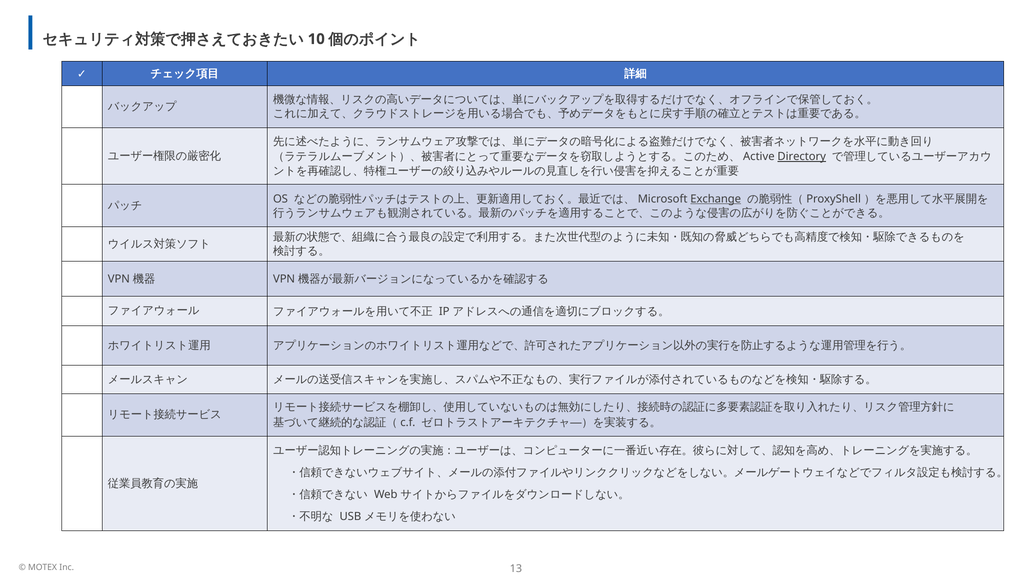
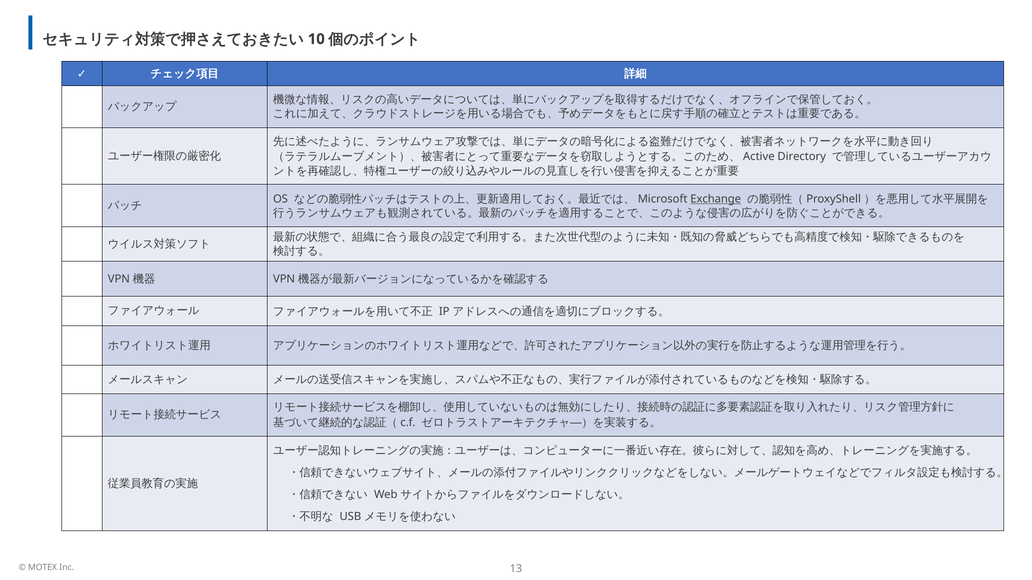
Directory underline: present -> none (802, 157)
